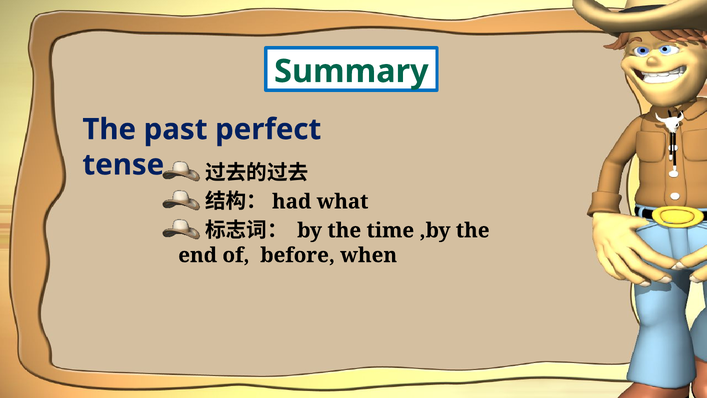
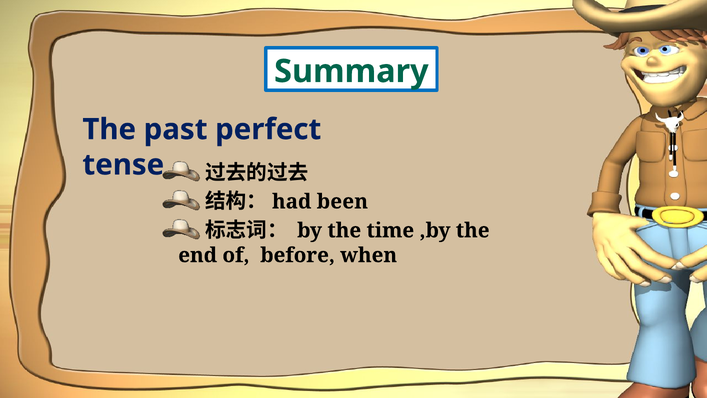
what: what -> been (342, 201)
